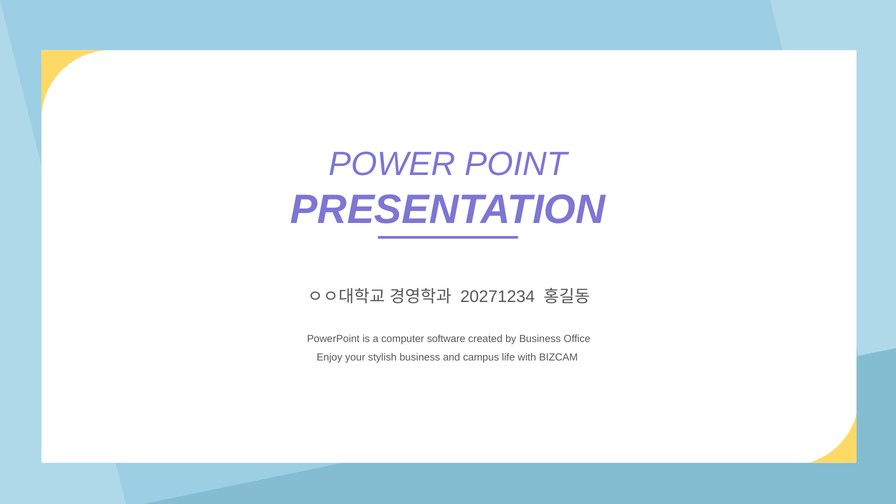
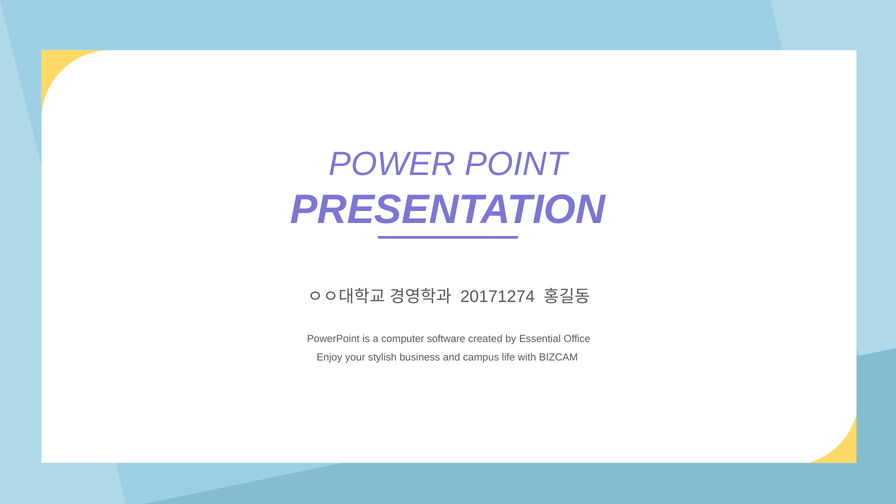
20271234: 20271234 -> 20171274 (498, 297)
by Business: Business -> Essential (540, 339)
